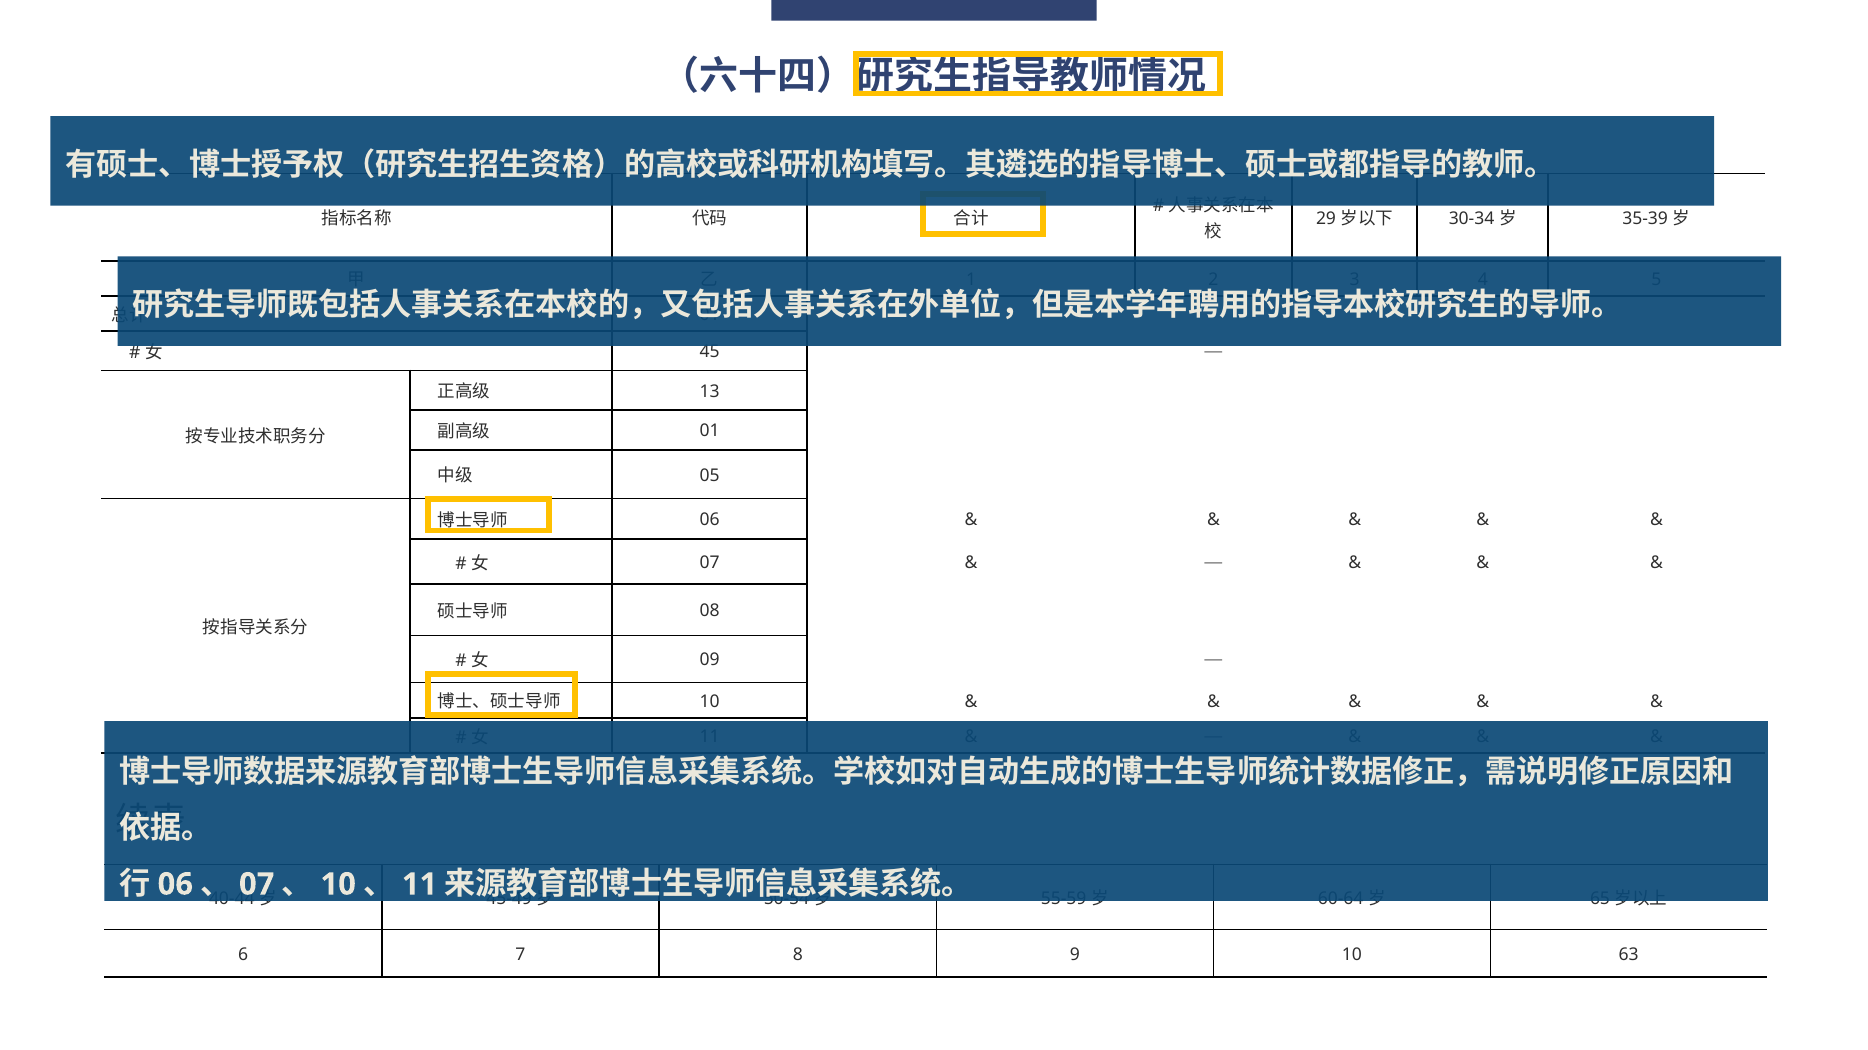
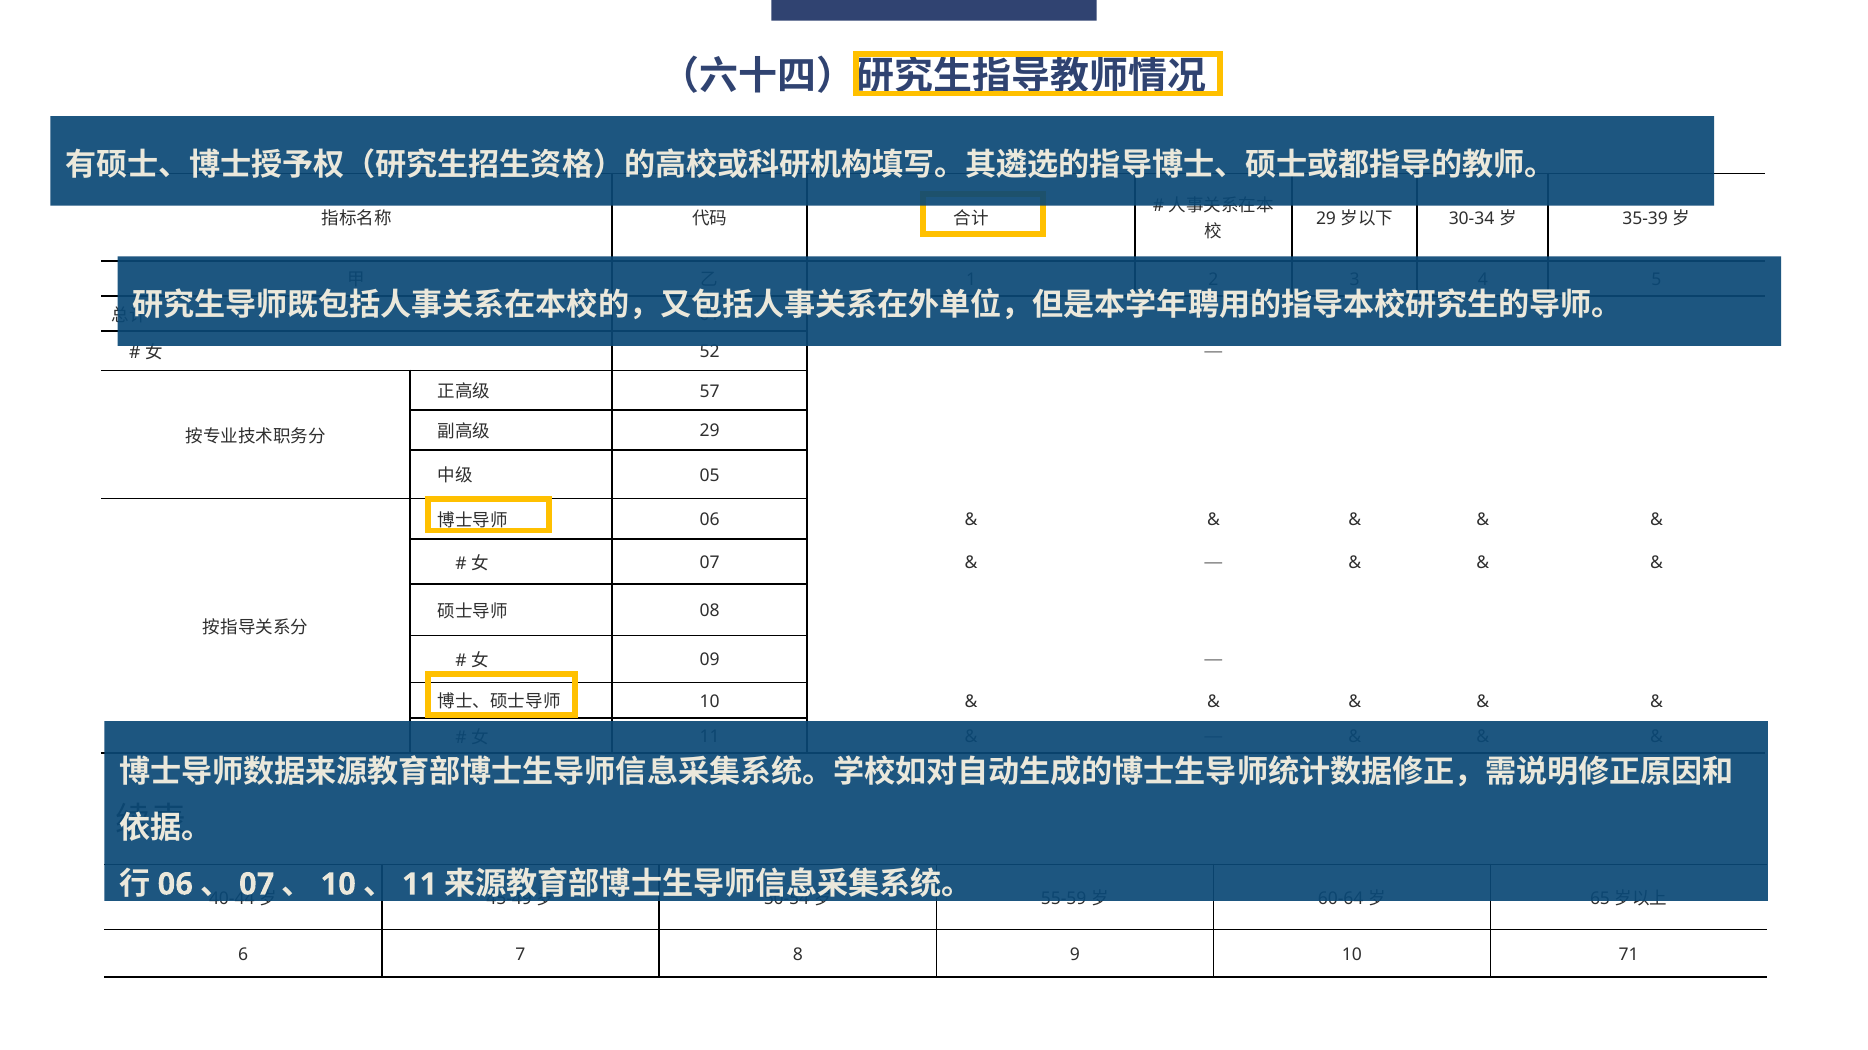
45: 45 -> 52 (710, 352)
13: 13 -> 57 (710, 392)
01: 01 -> 29 (710, 431)
63: 63 -> 71 (1629, 955)
